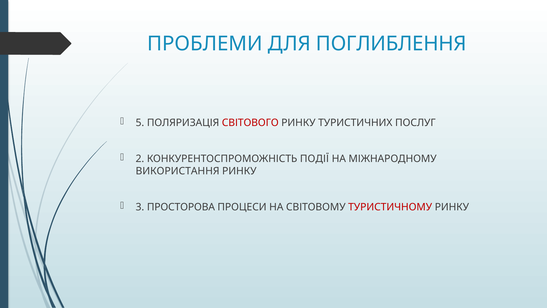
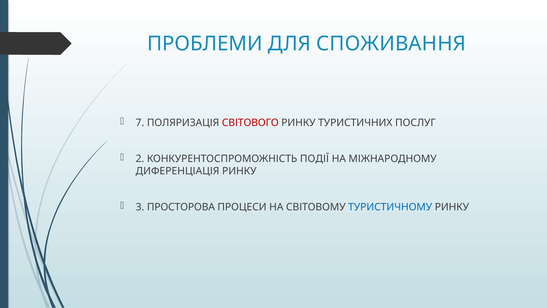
ПОГЛИБЛЕННЯ: ПОГЛИБЛЕННЯ -> СПОЖИВАННЯ (391, 44)
5: 5 -> 7 (140, 123)
ВИКОРИСТАННЯ: ВИКОРИСТАННЯ -> ДИФЕРЕНЦІАЦІЯ (178, 171)
ТУРИСТИЧНОМУ colour: red -> blue (390, 207)
